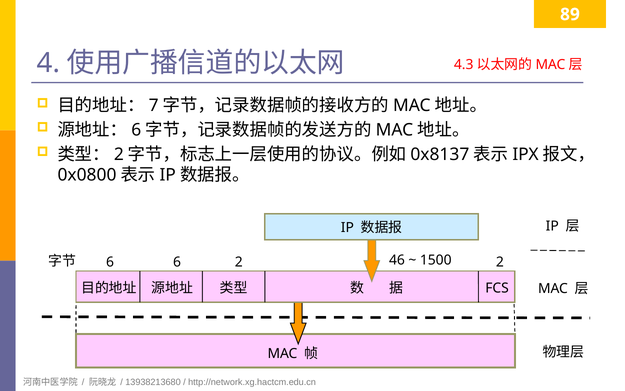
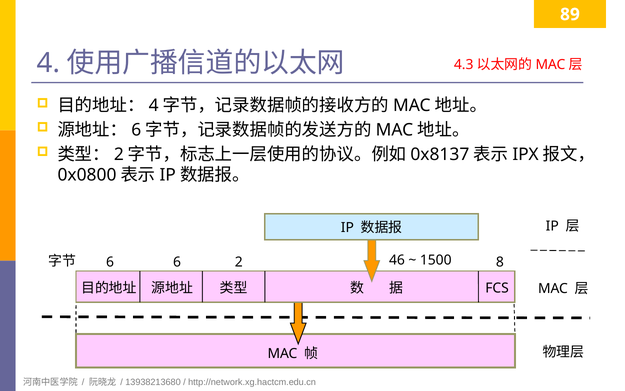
7: 7 -> 4 (154, 106)
2 2: 2 -> 8 (500, 262)
